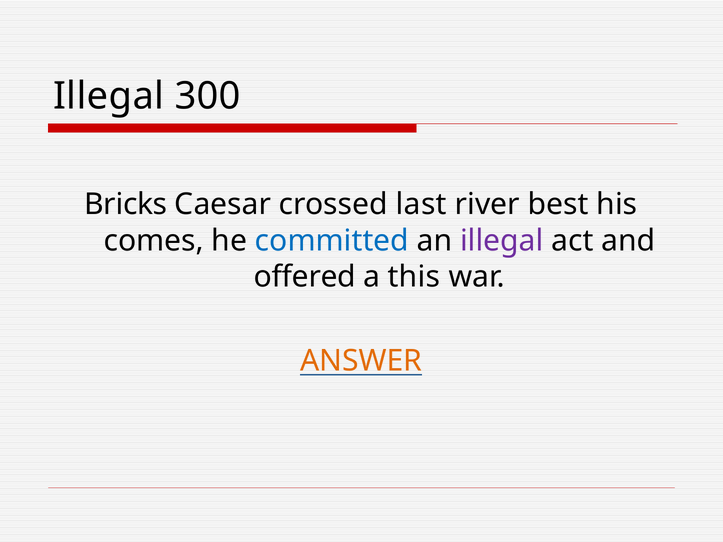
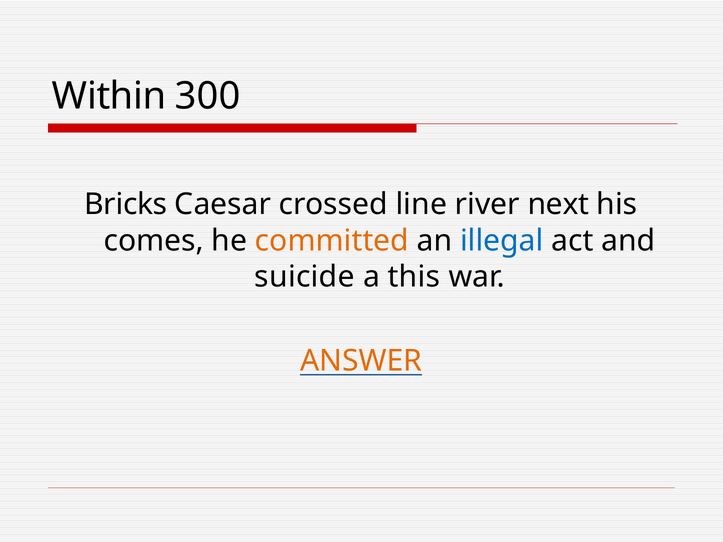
Illegal: Illegal -> Within (109, 96)
last: last -> line (421, 205)
best: best -> next (558, 205)
committed colour: blue -> orange (332, 241)
illegal colour: purple -> blue (502, 241)
offered: offered -> suicide (305, 277)
